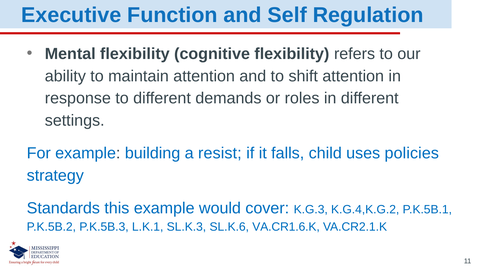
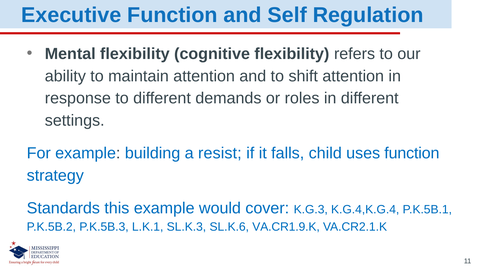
uses policies: policies -> function (412, 153)
K.G.4,K.G.2: K.G.4,K.G.2 -> K.G.4,K.G.4 (365, 210)
VA.CR1.6.K: VA.CR1.6.K -> VA.CR1.9.K (286, 227)
